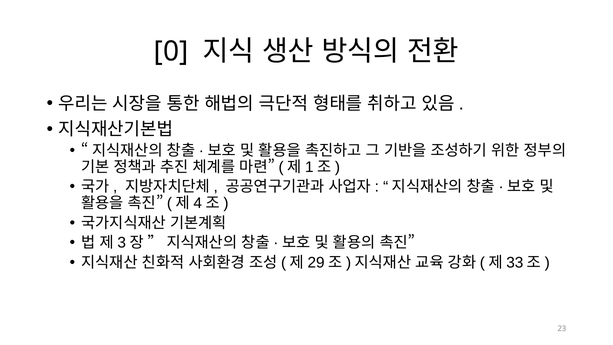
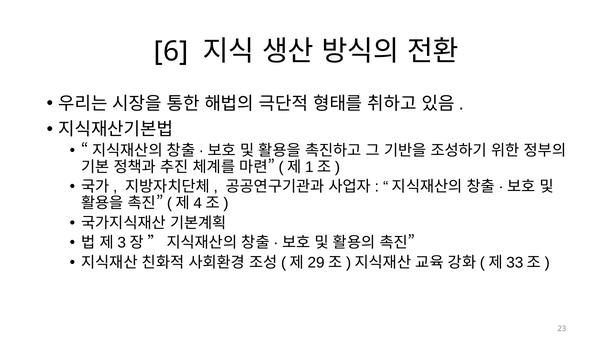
0: 0 -> 6 (171, 51)
